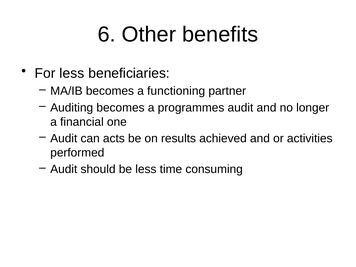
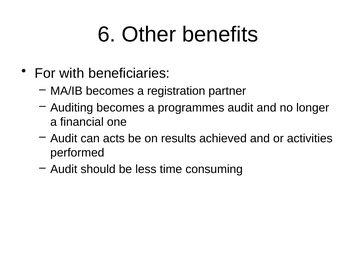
For less: less -> with (72, 73)
functioning: functioning -> registration (176, 91)
